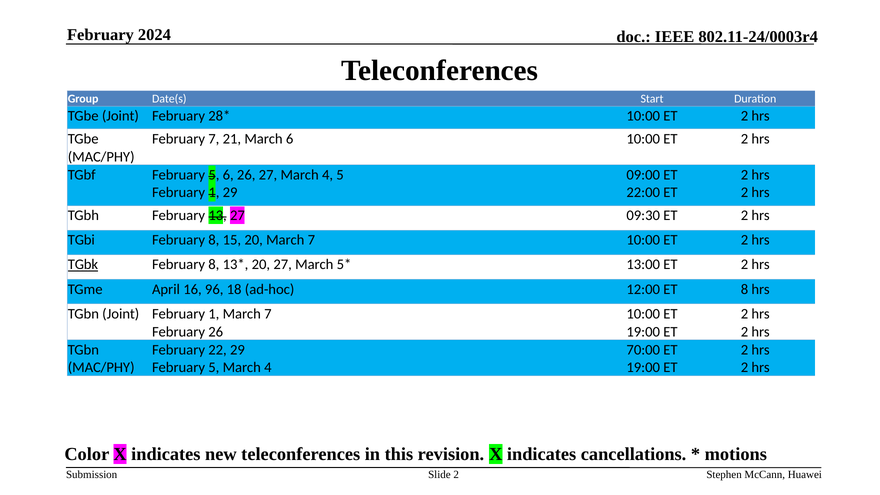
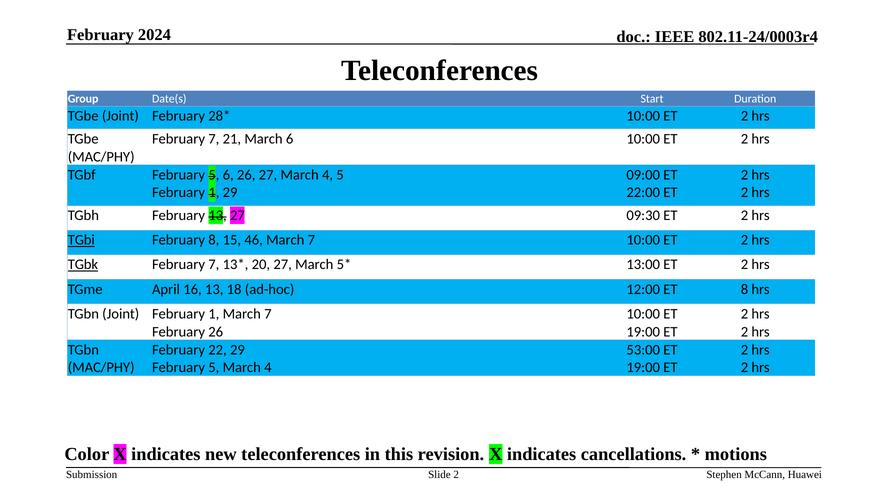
TGbi underline: none -> present (81, 240)
15 20: 20 -> 46 (254, 240)
8: 8 -> 7 (214, 265)
16 96: 96 -> 13 (214, 289)
70:00: 70:00 -> 53:00 (643, 350)
